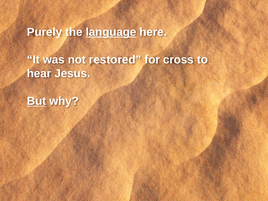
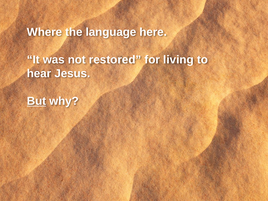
Purely: Purely -> Where (45, 32)
language underline: present -> none (111, 32)
cross: cross -> living (178, 60)
